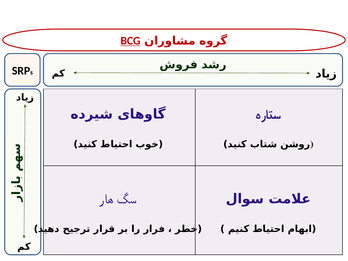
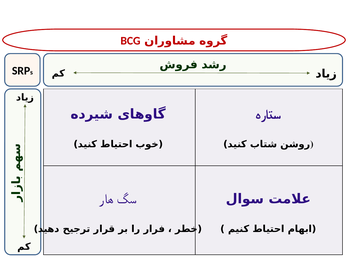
BCG underline: present -> none (130, 41)
